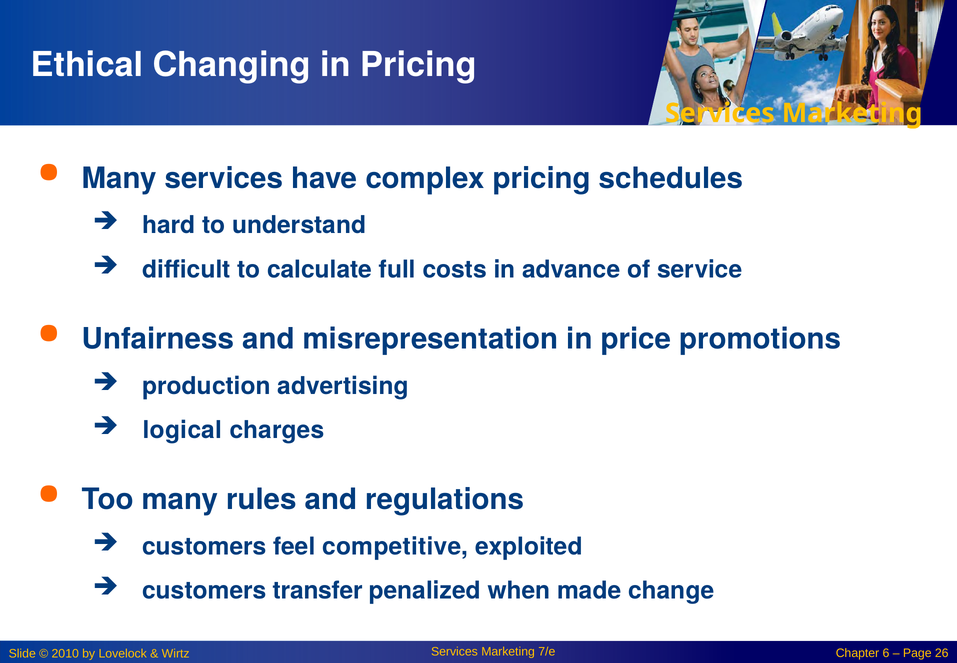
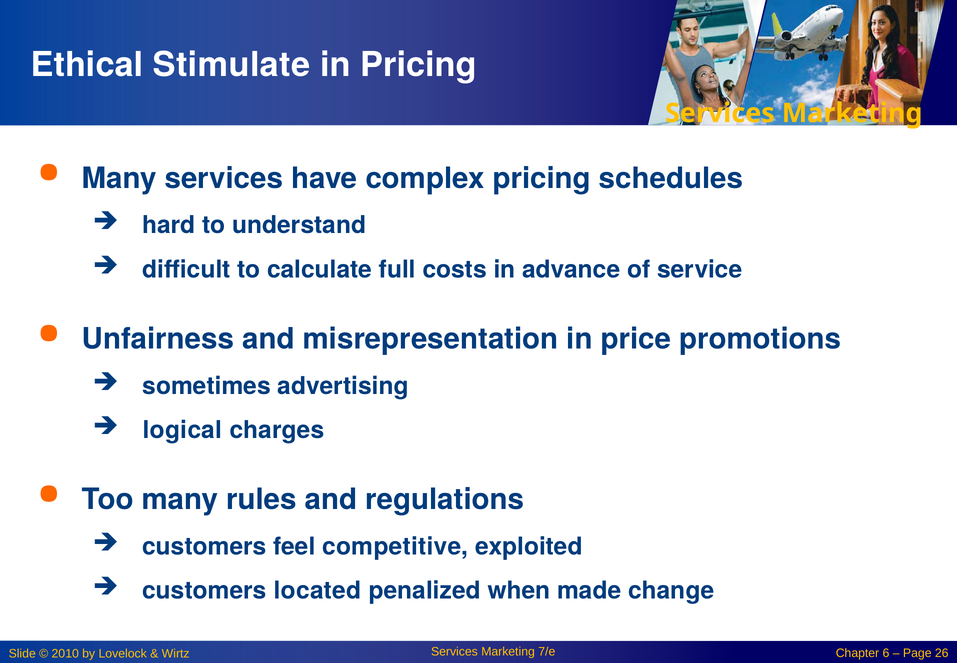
Changing: Changing -> Stimulate (232, 65)
production: production -> sometimes (207, 386)
transfer: transfer -> located (318, 590)
